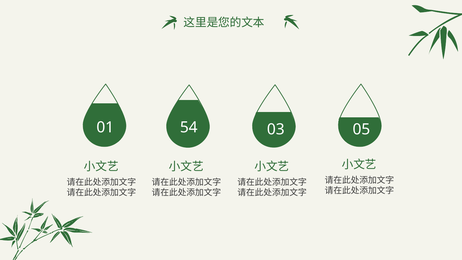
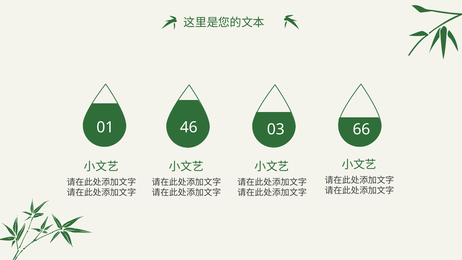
54: 54 -> 46 (189, 127)
05: 05 -> 66 (361, 129)
